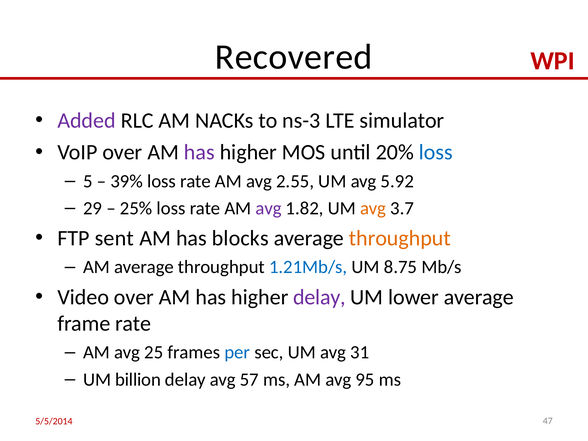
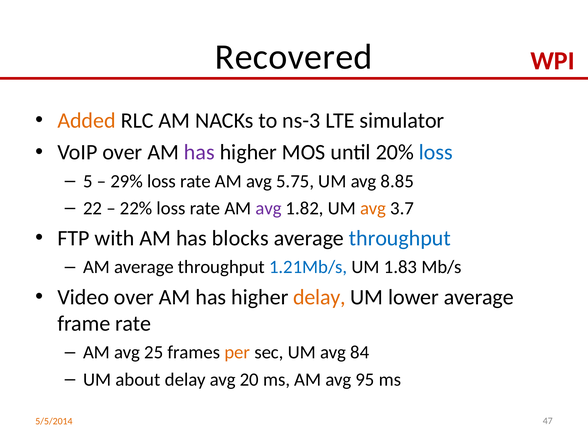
Added colour: purple -> orange (87, 121)
39%: 39% -> 29% (127, 181)
2.55: 2.55 -> 5.75 (295, 181)
5.92: 5.92 -> 8.85 (397, 181)
29: 29 -> 22 (93, 208)
25%: 25% -> 22% (136, 208)
sent: sent -> with (114, 238)
throughput colour: orange -> blue (400, 238)
8.75: 8.75 -> 1.83 (400, 267)
delay colour: purple -> orange (319, 297)
per colour: blue -> orange (237, 352)
31: 31 -> 84 (360, 352)
billion: billion -> about (138, 380)
57: 57 -> 20 (249, 380)
5/5/2014 colour: red -> orange (54, 421)
